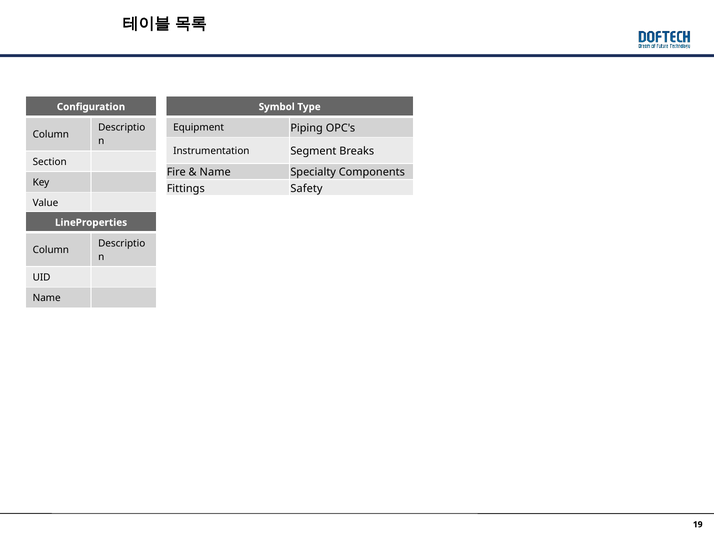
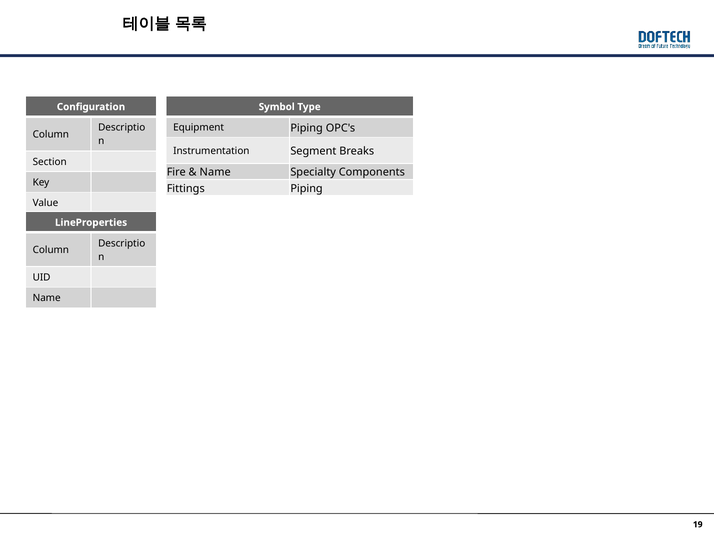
Fittings Safety: Safety -> Piping (307, 188)
